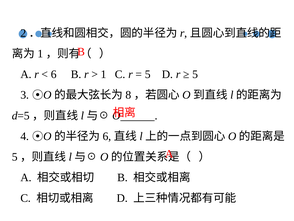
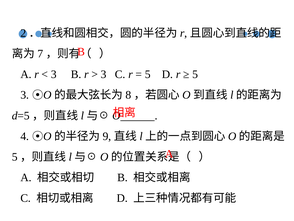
1: 1 -> 7 (40, 54)
6: 6 -> 3 (54, 74)
1: 1 -> 3 (104, 74)
6: 6 -> 9 (107, 136)
